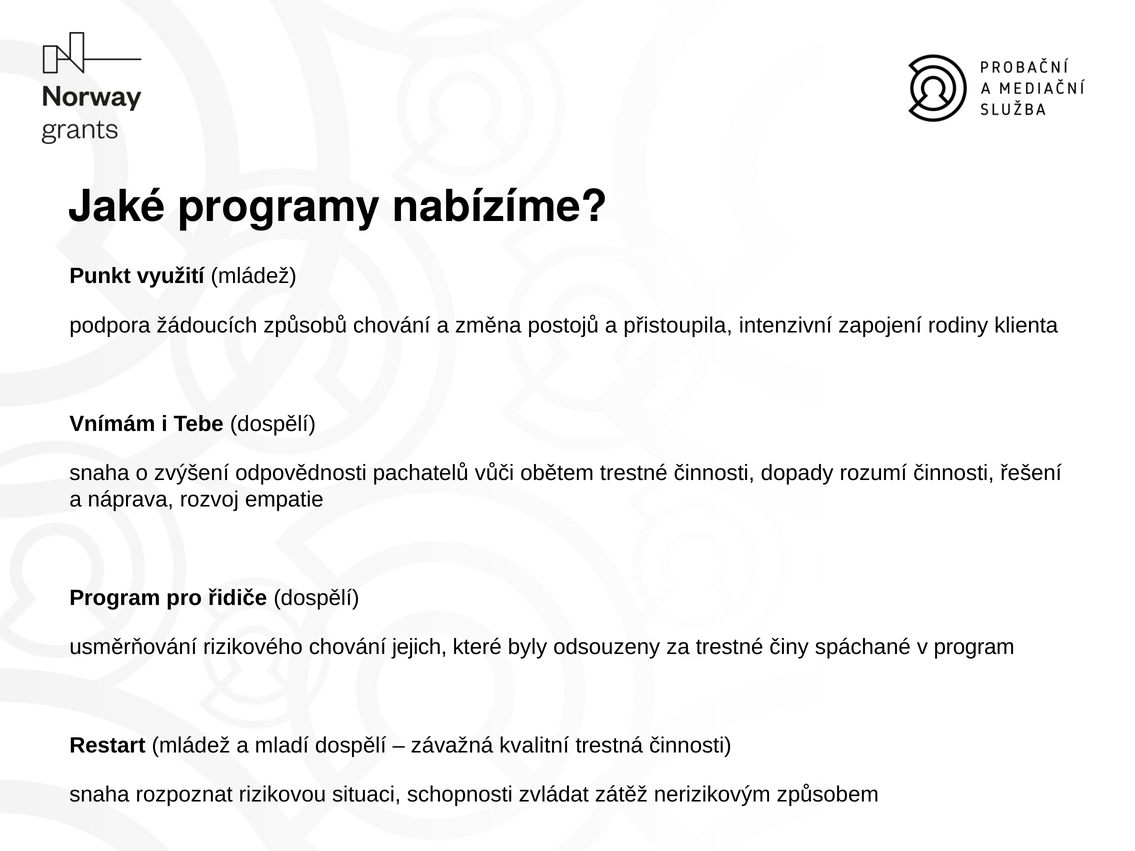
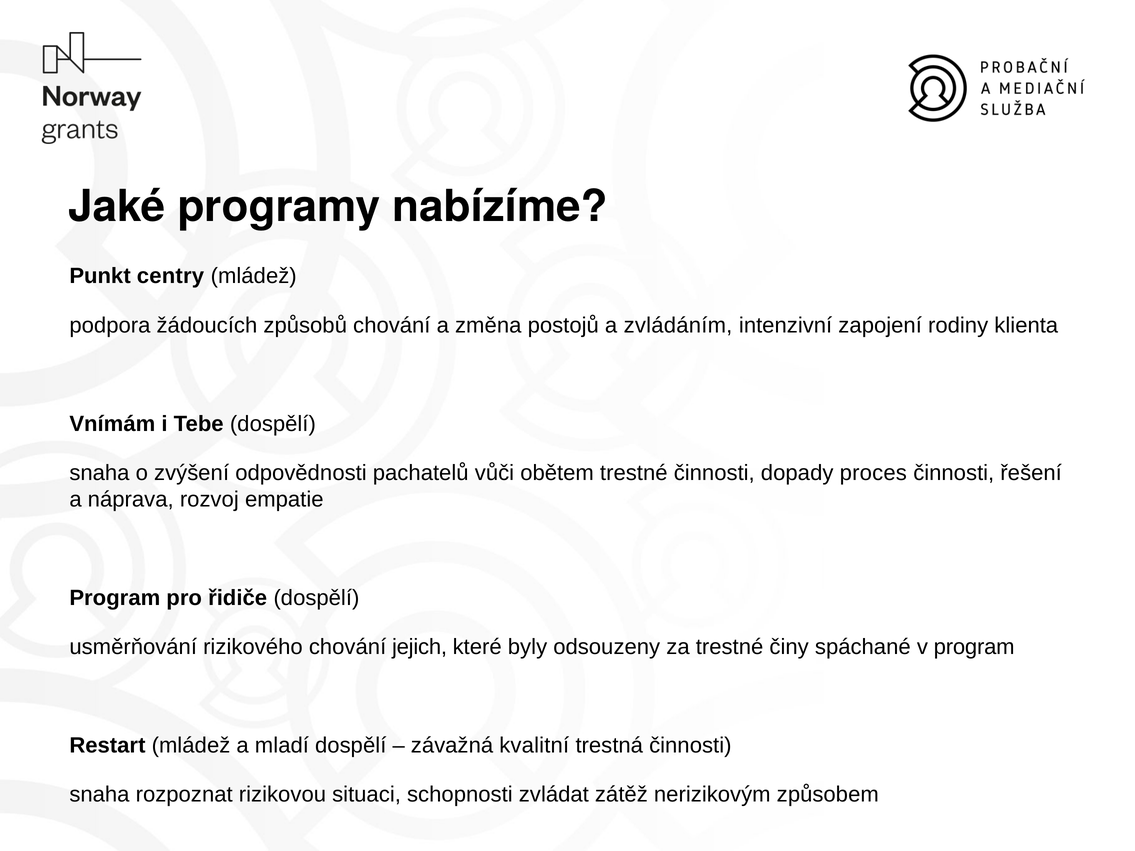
využití: využití -> centry (170, 276)
přistoupila: přistoupila -> zvládáním (678, 325)
rozumí: rozumí -> proces (873, 473)
